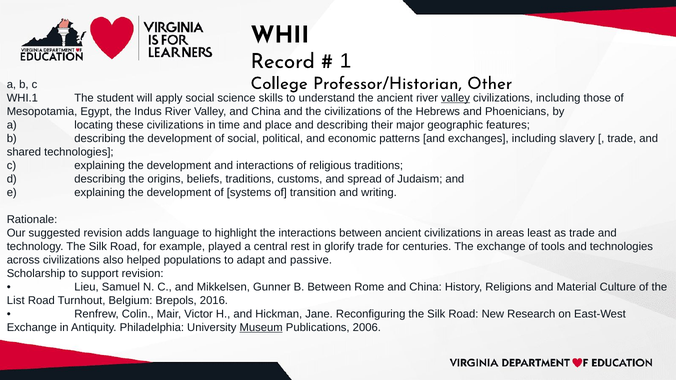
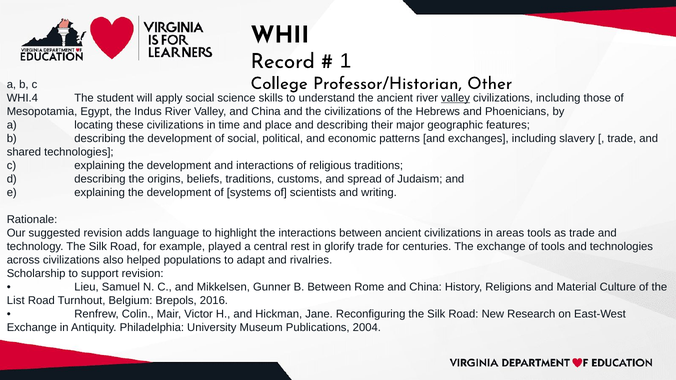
WHI.1: WHI.1 -> WHI.4 (22, 98)
transition: transition -> scientists (313, 193)
areas least: least -> tools (539, 233)
passive: passive -> rivalries (311, 260)
Museum underline: present -> none (261, 328)
2006: 2006 -> 2004 (367, 328)
